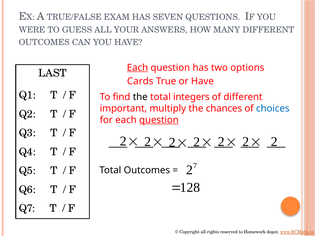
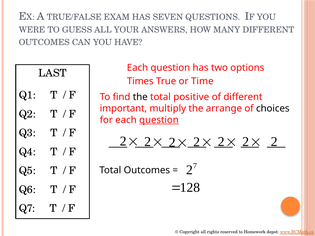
Each underline: present -> none (137, 68)
Cards: Cards -> Times (140, 81)
or Have: Have -> Time (202, 81)
integers: integers -> positive (191, 97)
chances: chances -> arrange (224, 109)
choices colour: blue -> black (273, 109)
